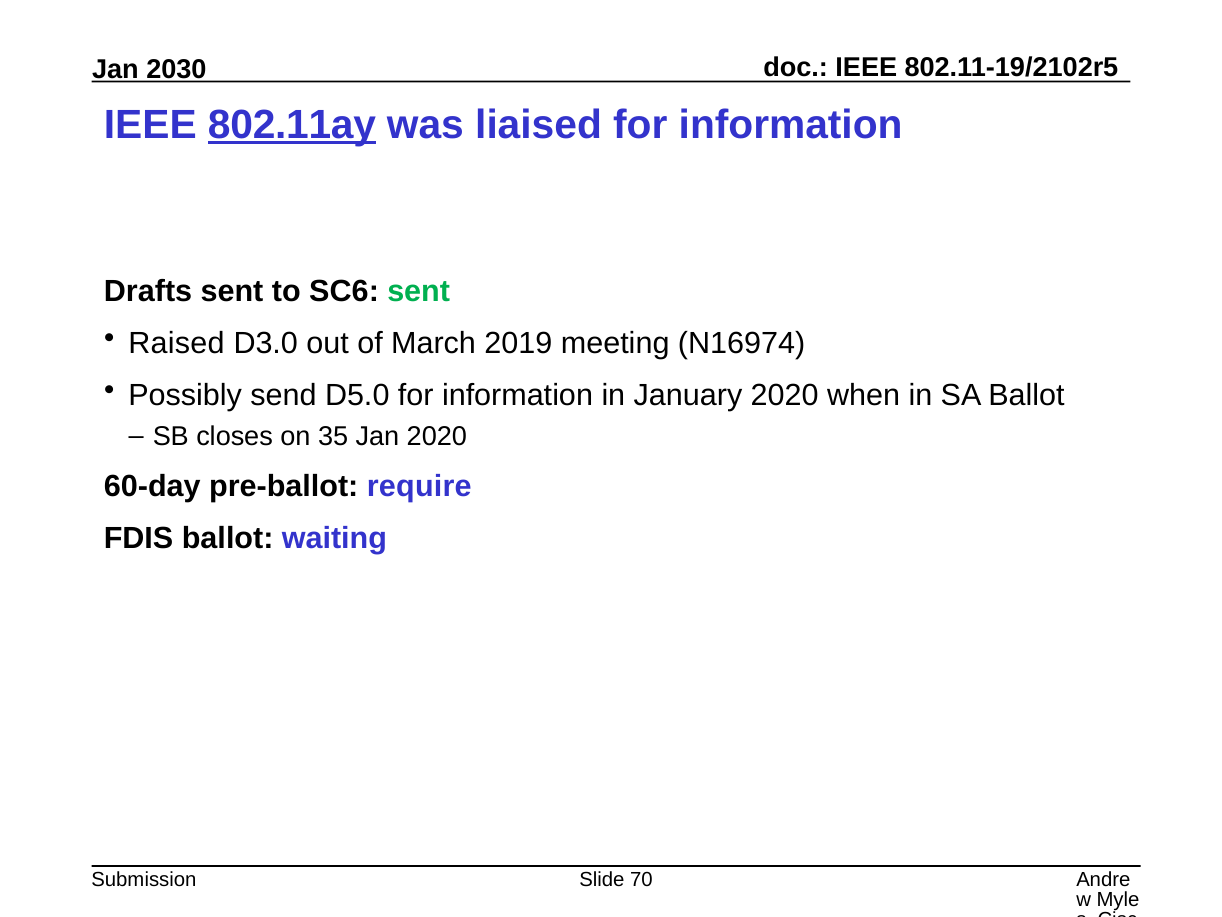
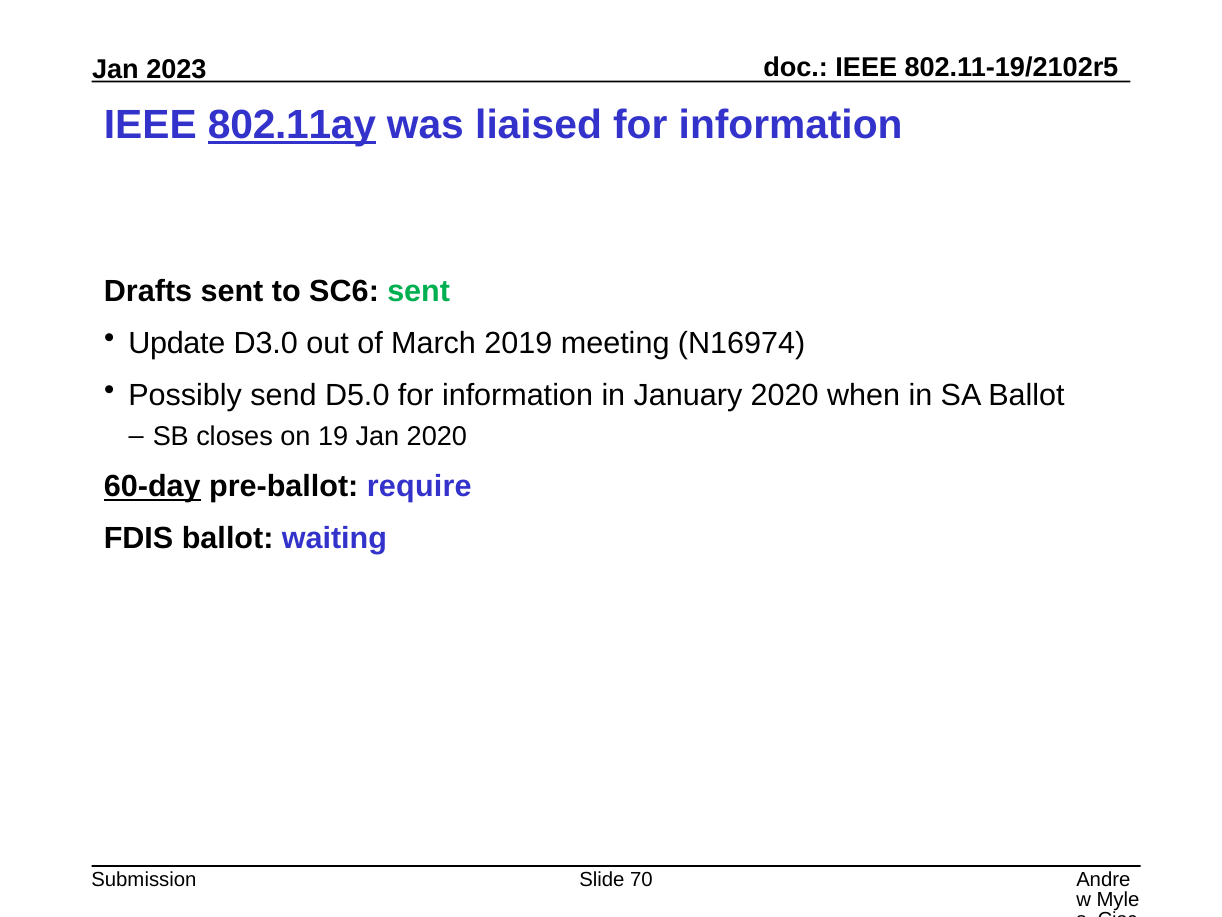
2030: 2030 -> 2023 (176, 69)
Raised: Raised -> Update (177, 343)
35: 35 -> 19 (333, 436)
60-day underline: none -> present (152, 487)
